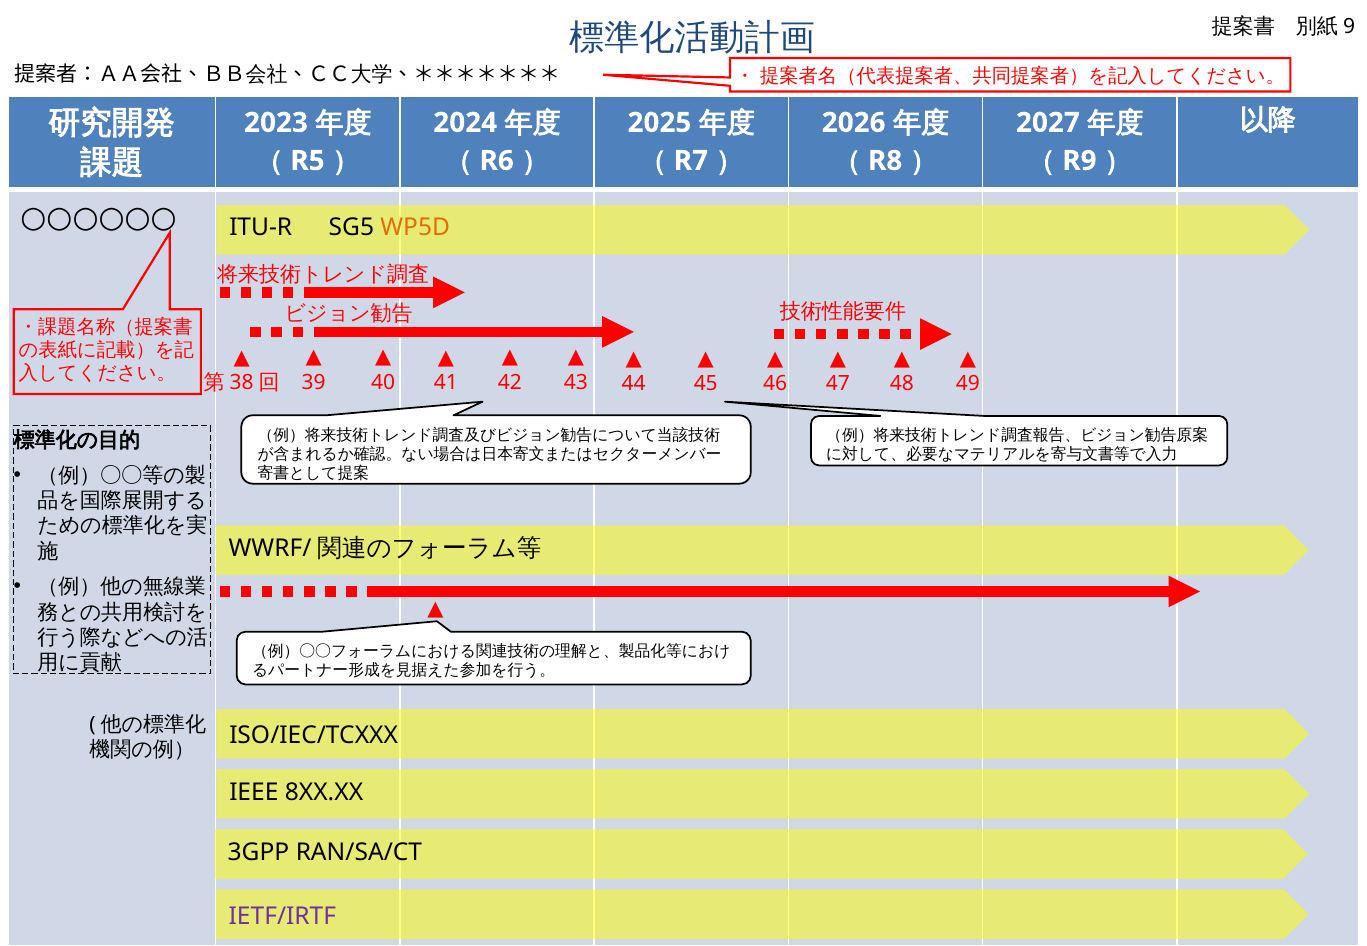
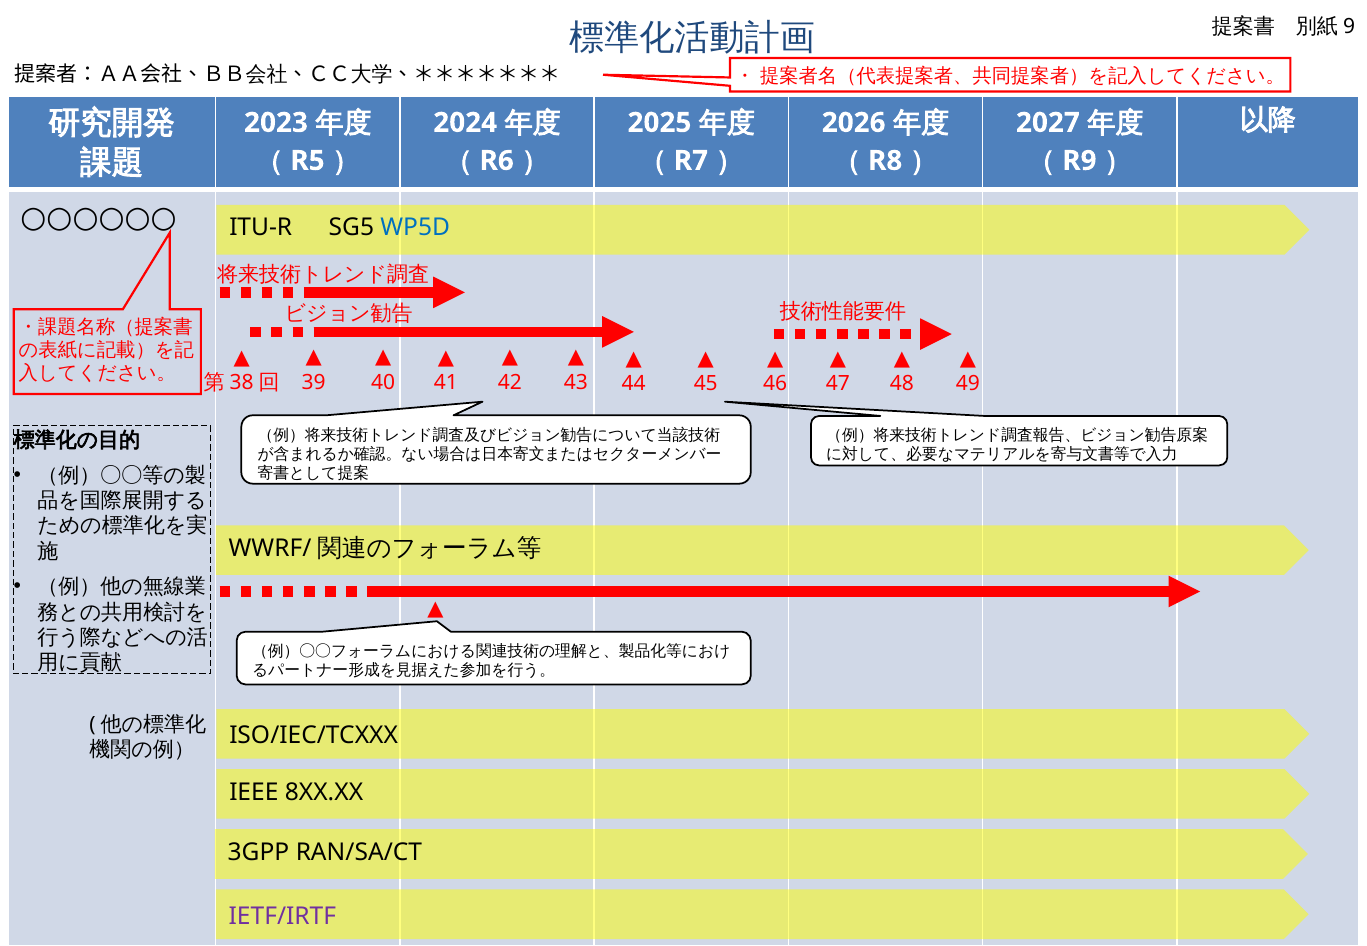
WP5D colour: orange -> blue (415, 228)
